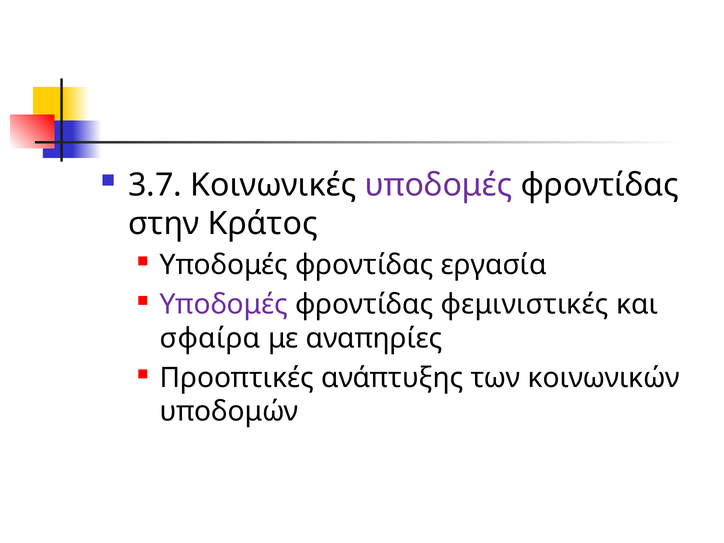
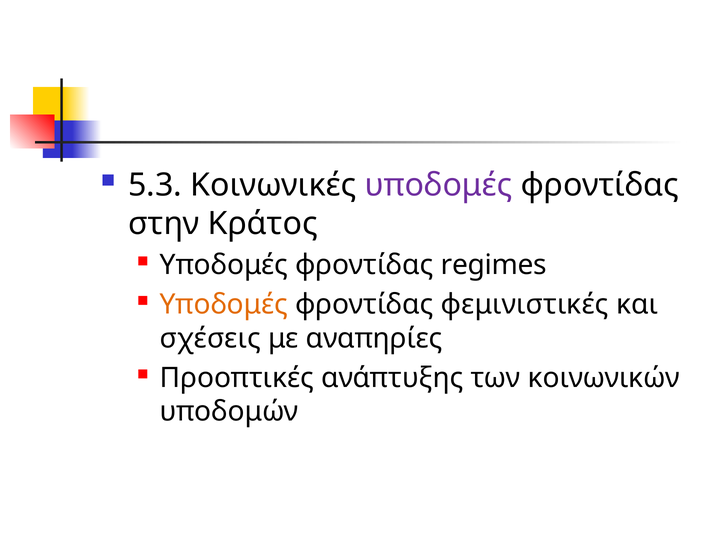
3.7: 3.7 -> 5.3 (155, 185)
εργασία: εργασία -> regimes (494, 265)
Υποδομές colour: purple -> orange (224, 305)
σφαίρα: σφαίρα -> σχέσεις (210, 338)
